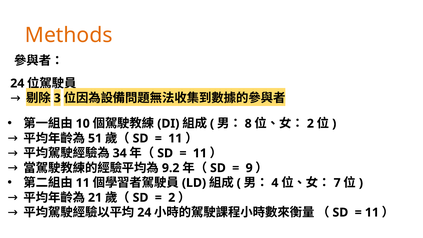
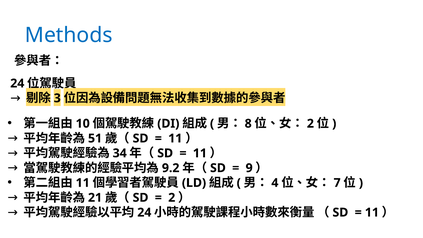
Methods colour: orange -> blue (69, 35)
